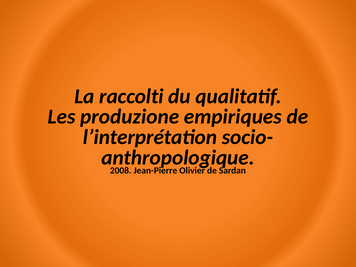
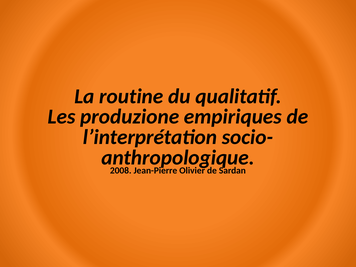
raccolti: raccolti -> routine (131, 96)
